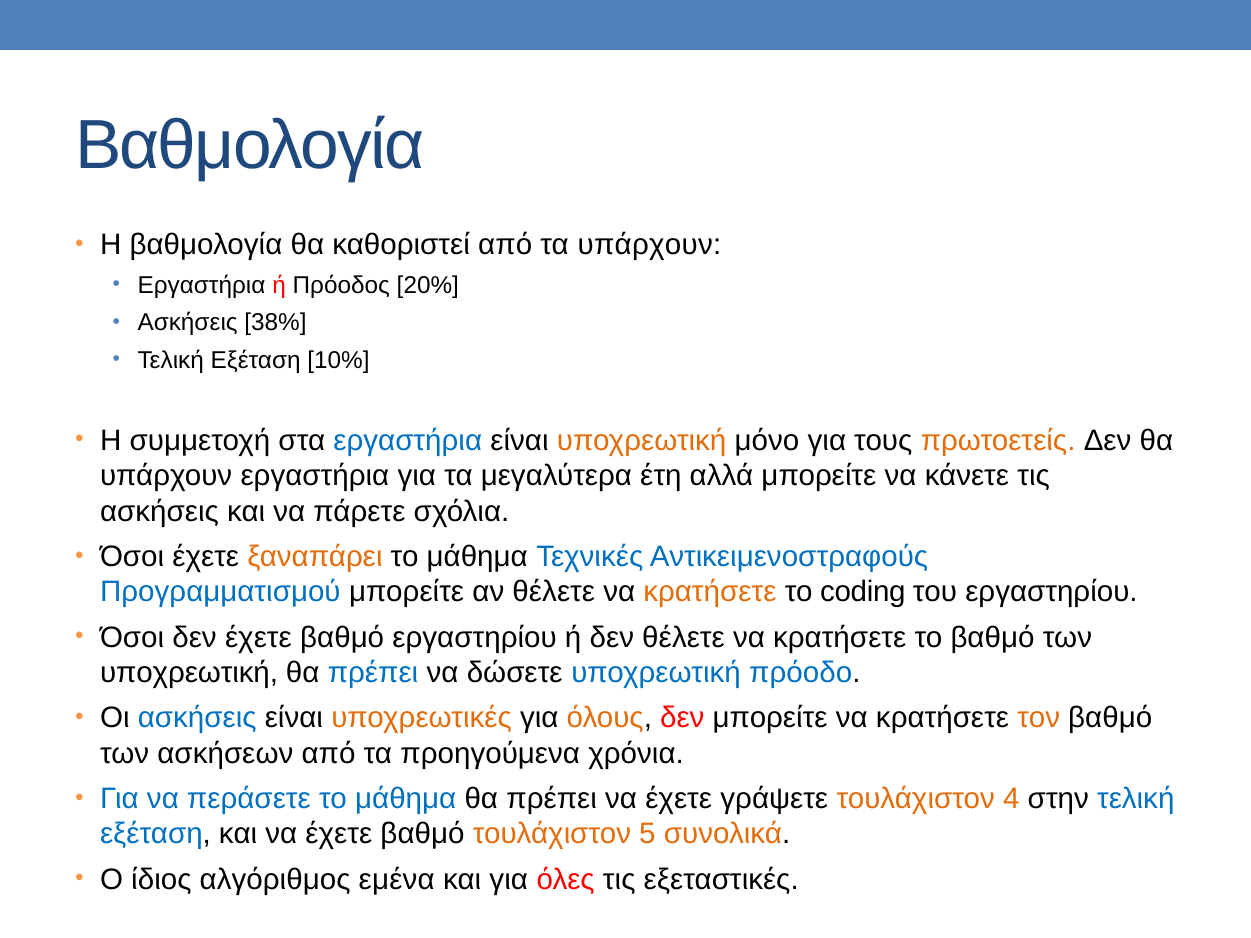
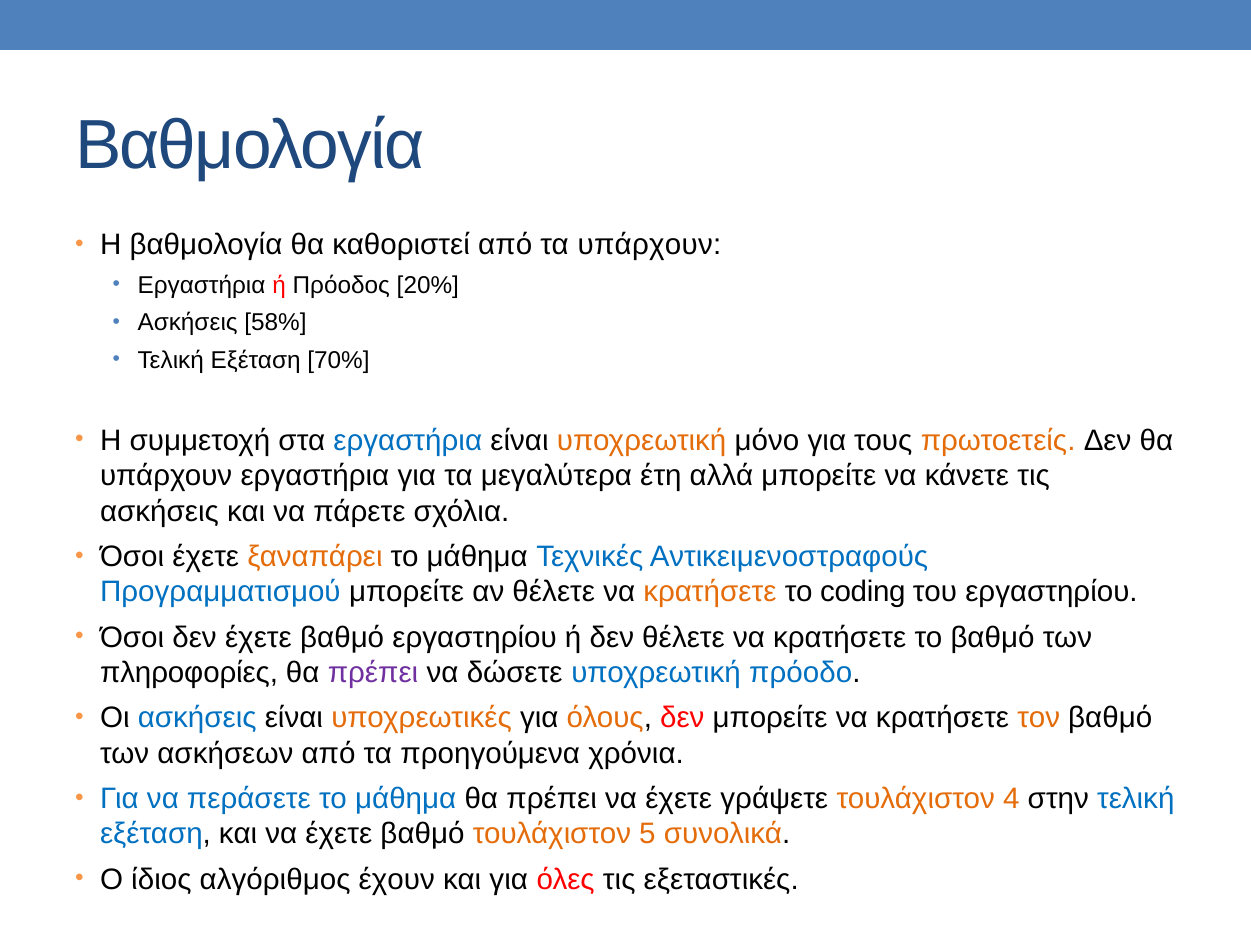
38%: 38% -> 58% (276, 323)
10%: 10% -> 70% (338, 360)
υποχρεωτική: υποχρεωτική -> πληροφορίες (189, 673)
πρέπει colour: blue -> purple (373, 673)
εμένα: εμένα -> έχουν (397, 879)
